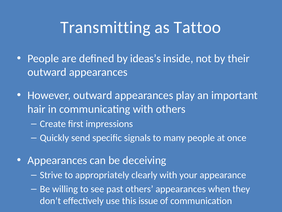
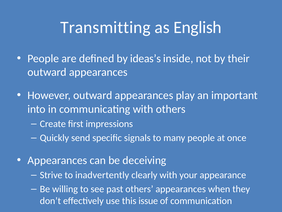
Tattoo: Tattoo -> English (198, 27)
hair: hair -> into (37, 109)
appropriately: appropriately -> inadvertently (102, 175)
